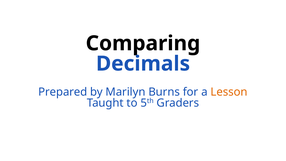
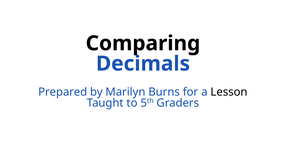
Lesson colour: orange -> black (229, 92)
